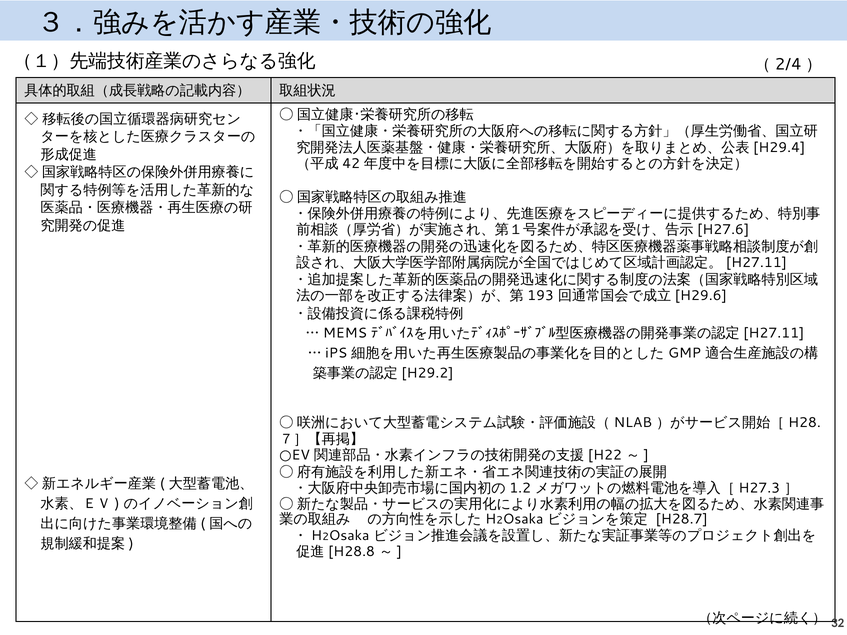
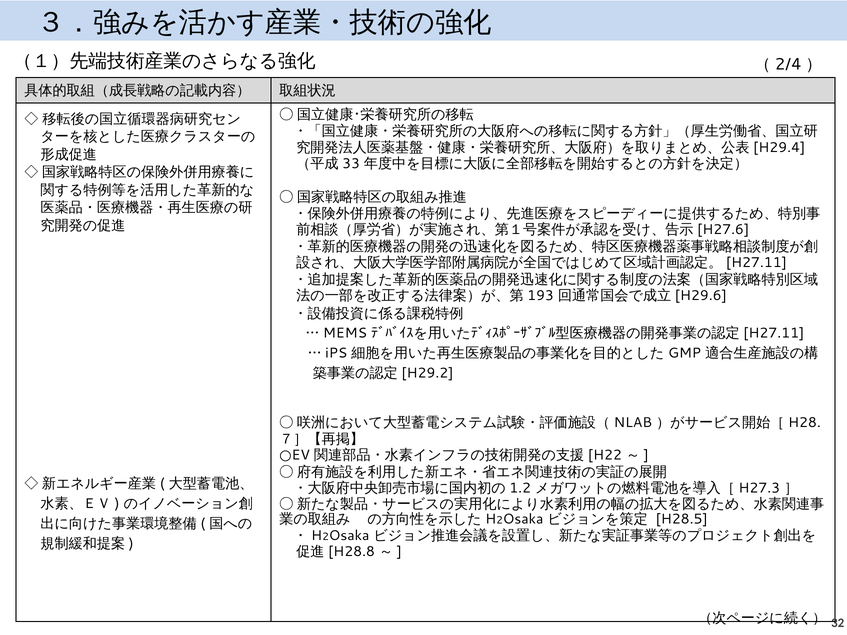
42: 42 -> 33 (351, 164)
H28.7: H28.7 -> H28.5 (682, 519)
